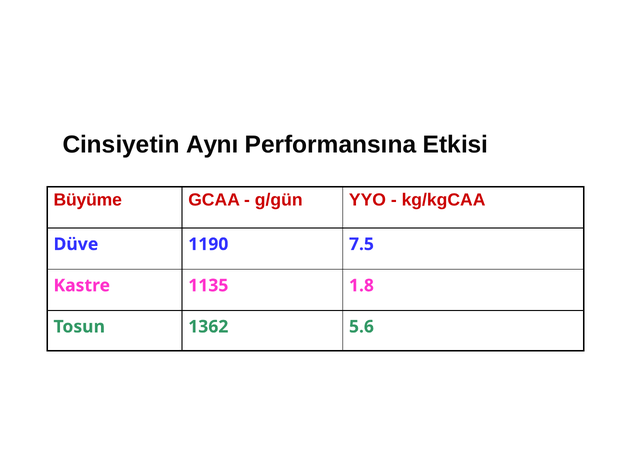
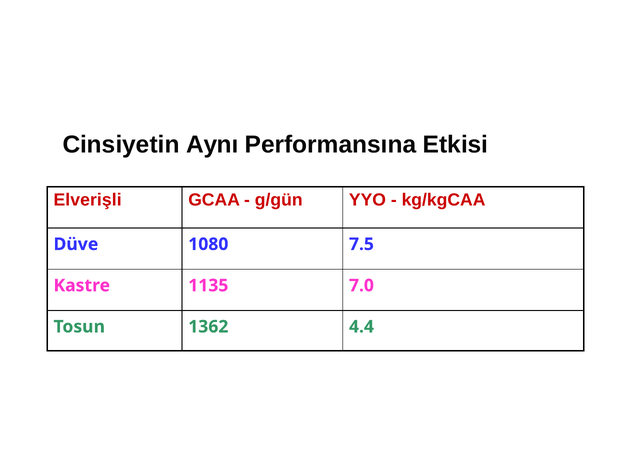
Büyüme: Büyüme -> Elverişli (88, 200)
1190: 1190 -> 1080 (208, 244)
1.8: 1.8 -> 7.0 (361, 286)
5.6: 5.6 -> 4.4 (361, 327)
